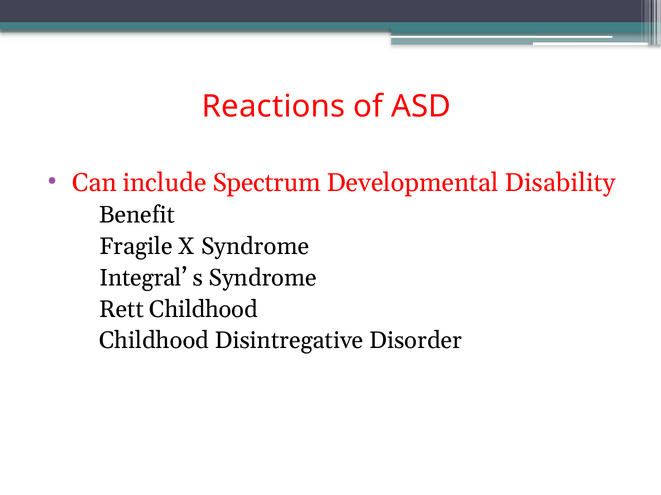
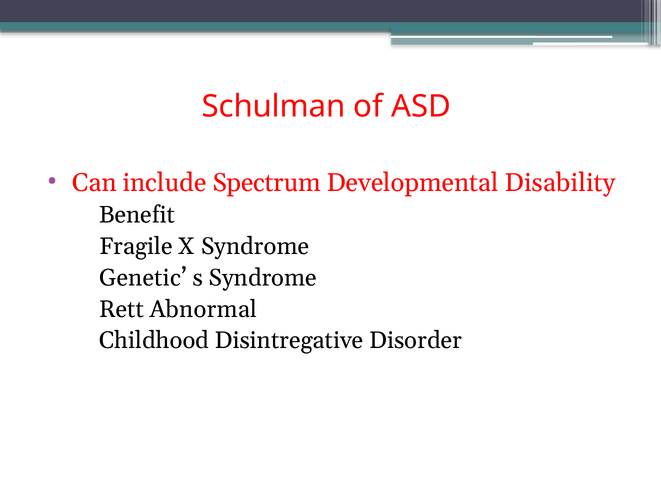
Reactions: Reactions -> Schulman (274, 107)
Integral: Integral -> Genetic (143, 278)
Rett Childhood: Childhood -> Abnormal (203, 310)
